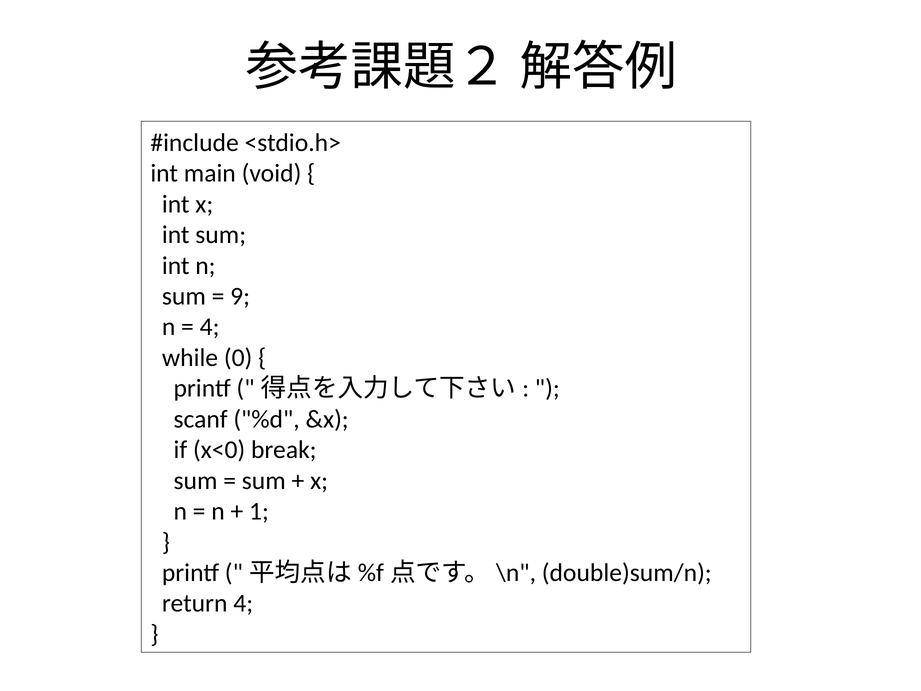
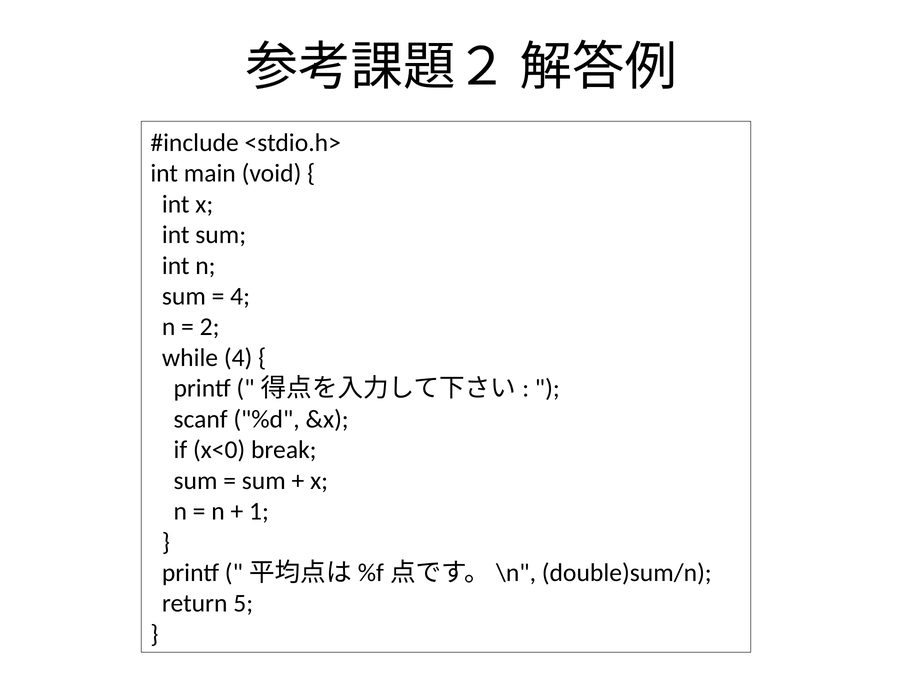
9: 9 -> 4 (240, 296)
4: 4 -> 2 (210, 327)
while 0: 0 -> 4 (238, 358)
return 4: 4 -> 5 (243, 603)
